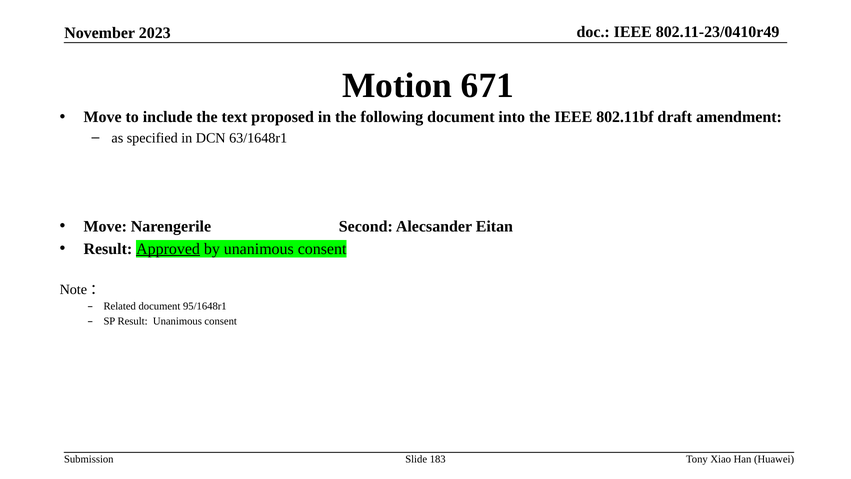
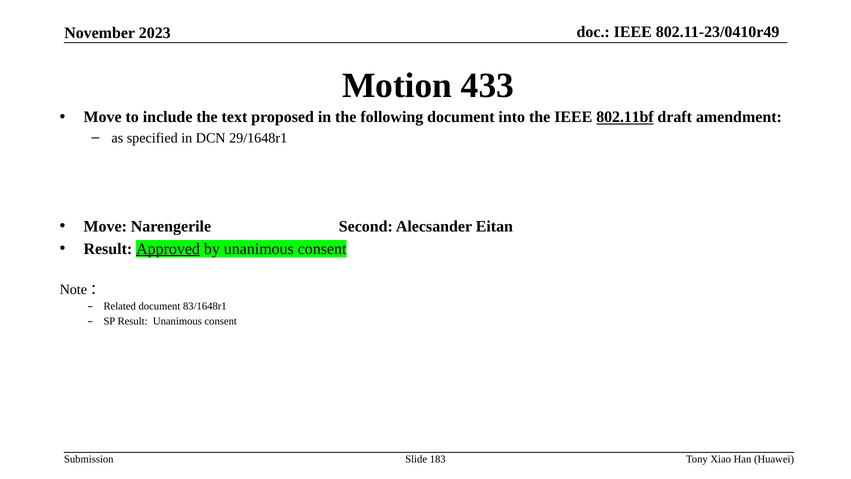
671: 671 -> 433 (488, 85)
802.11bf underline: none -> present (625, 117)
63/1648r1: 63/1648r1 -> 29/1648r1 (258, 138)
95/1648r1: 95/1648r1 -> 83/1648r1 (205, 306)
